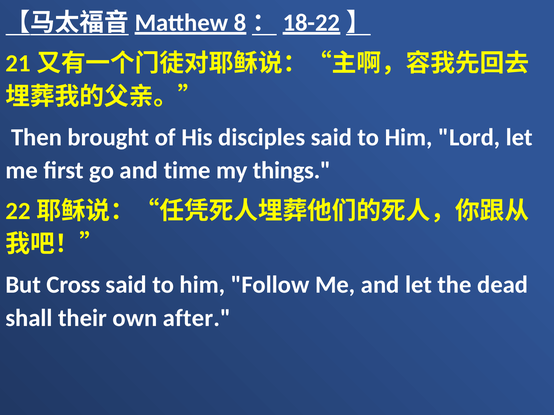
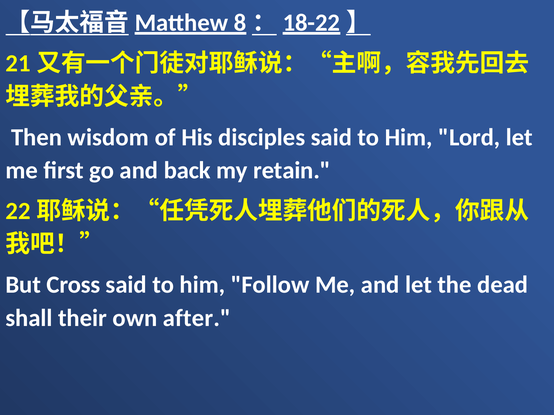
brought: brought -> wisdom (108, 137)
time: time -> back (187, 171)
things: things -> retain (292, 171)
